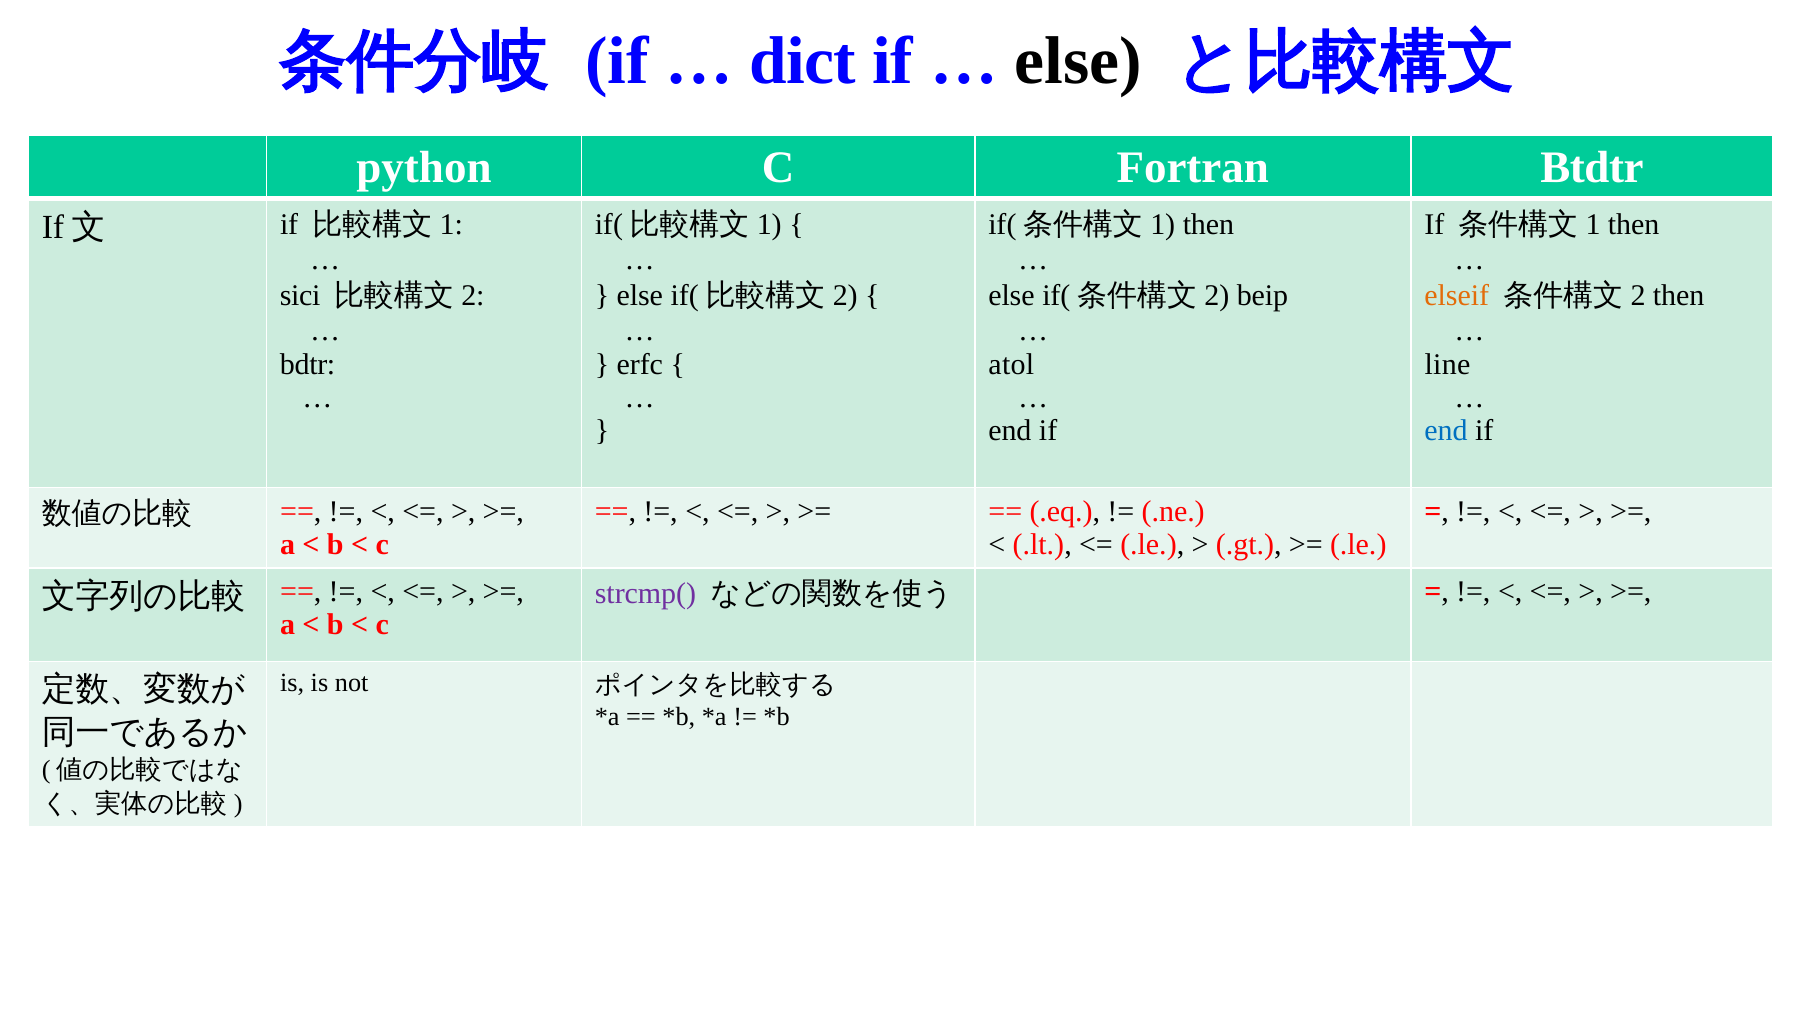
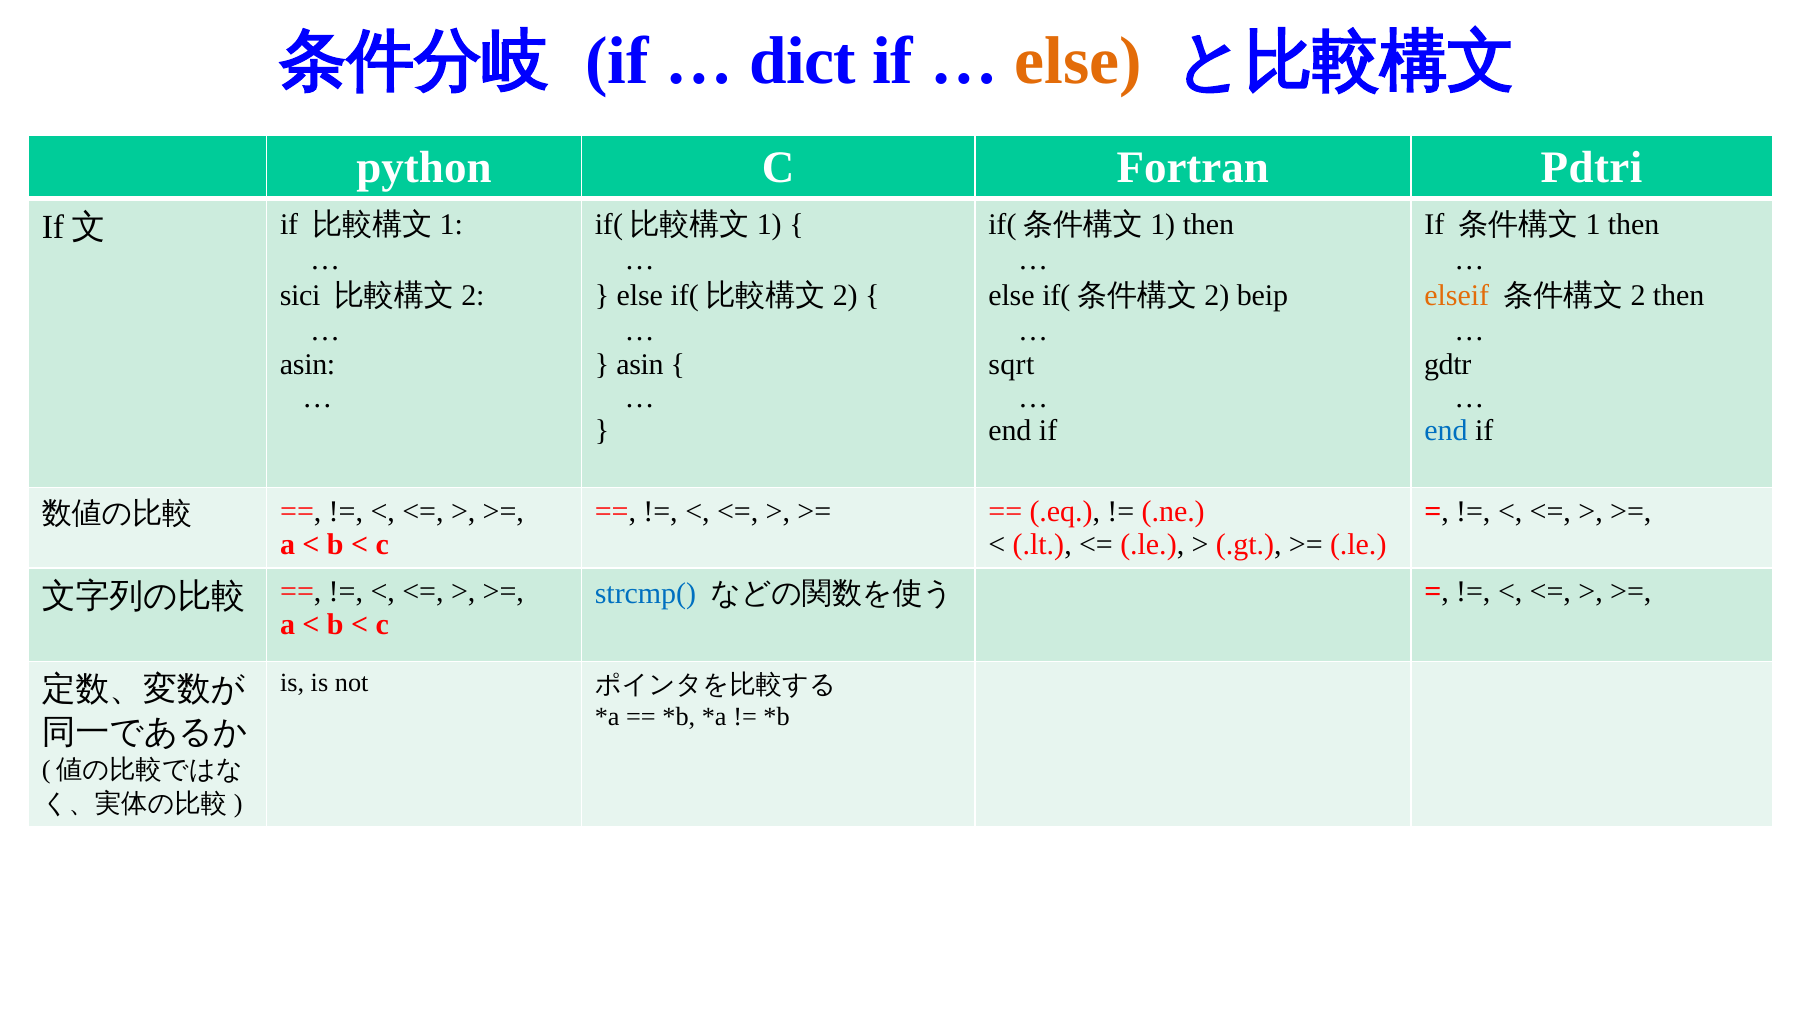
else colour: black -> orange (1078, 61)
Btdtr: Btdtr -> Pdtri (1591, 167)
bdtr: bdtr -> asin (308, 364)
erfc: erfc -> asin (640, 364)
atol: atol -> sqrt (1011, 364)
line: line -> gdtr (1448, 364)
strcmp( colour: purple -> blue (645, 594)
